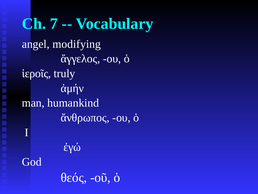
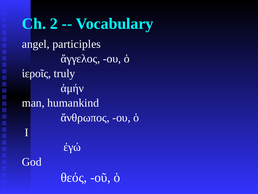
7: 7 -> 2 (54, 24)
modifying: modifying -> participles (77, 44)
